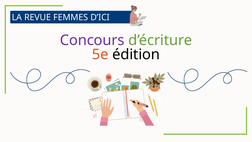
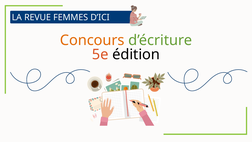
Concours colour: purple -> orange (92, 40)
